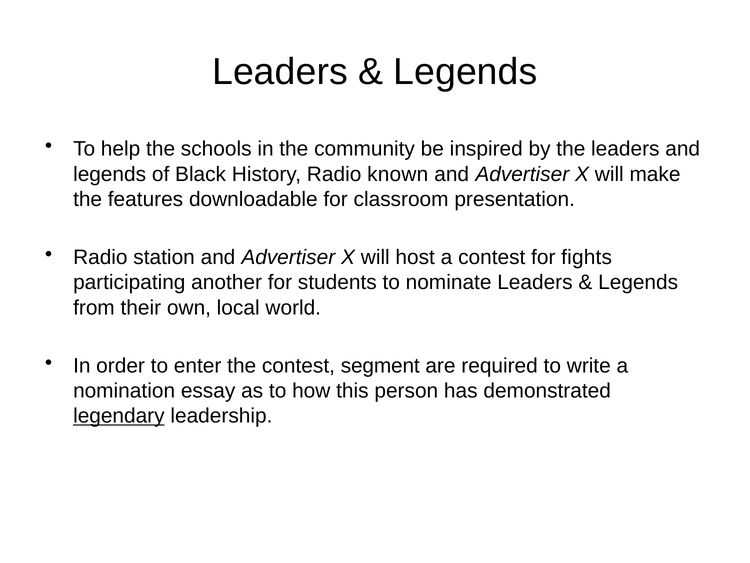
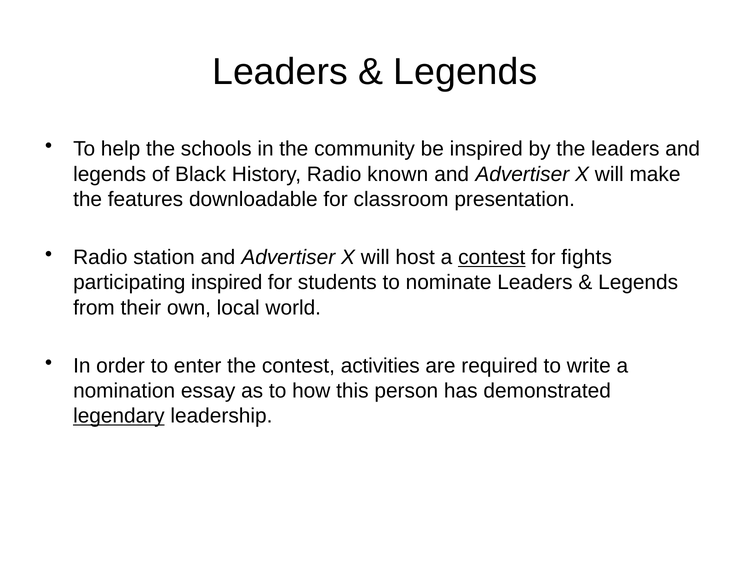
contest underline: none -> present (492, 257)
participating another: another -> inspired (227, 282)
segment: segment -> activities (380, 366)
